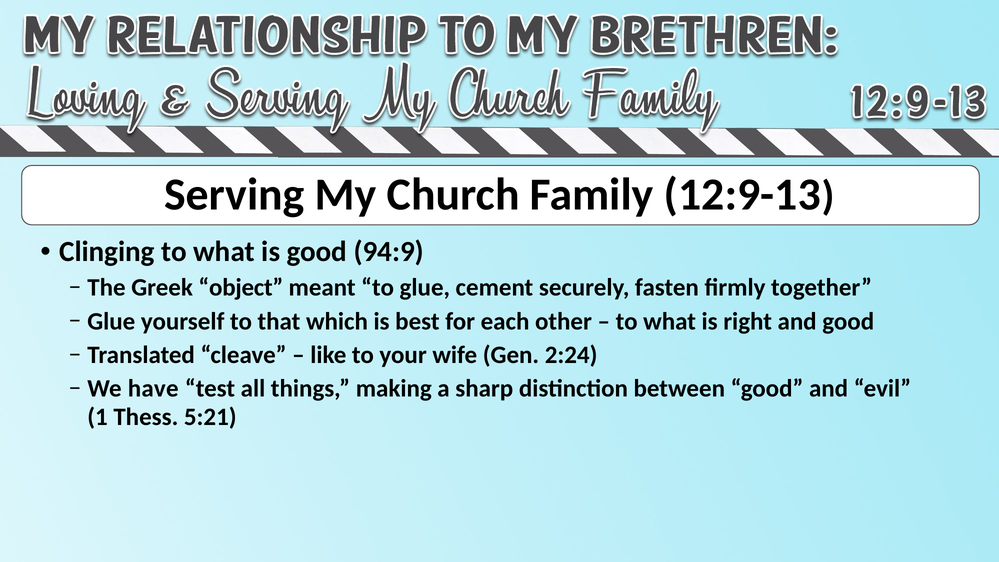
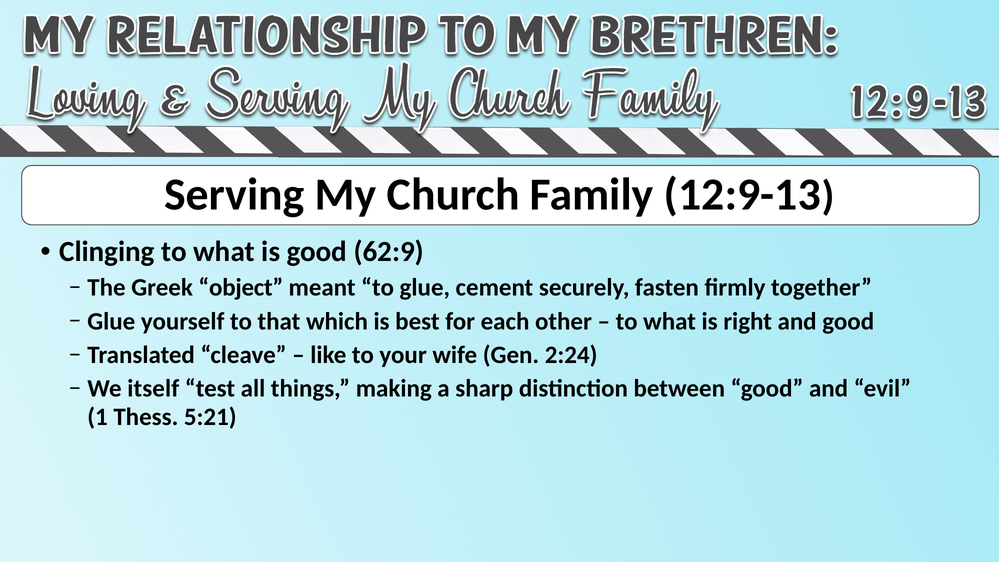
94:9: 94:9 -> 62:9 (389, 252)
have: have -> itself (153, 389)
